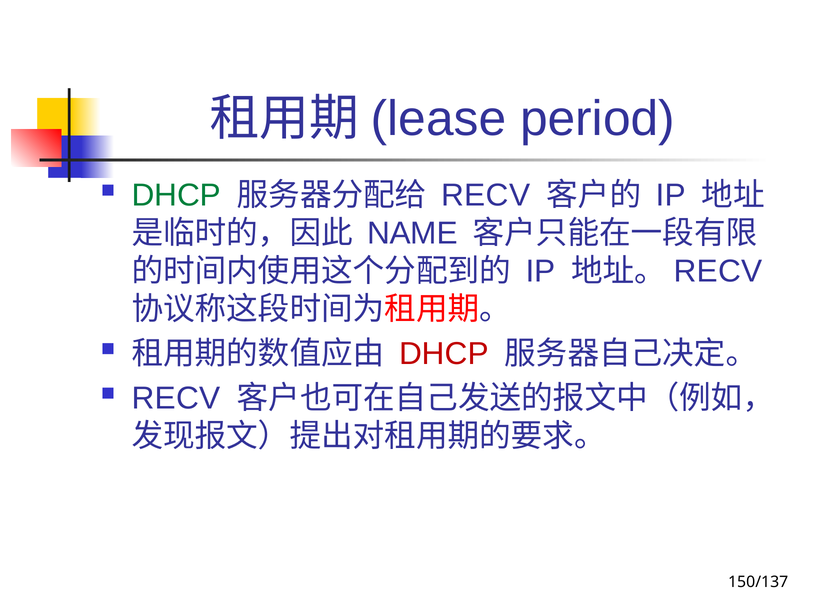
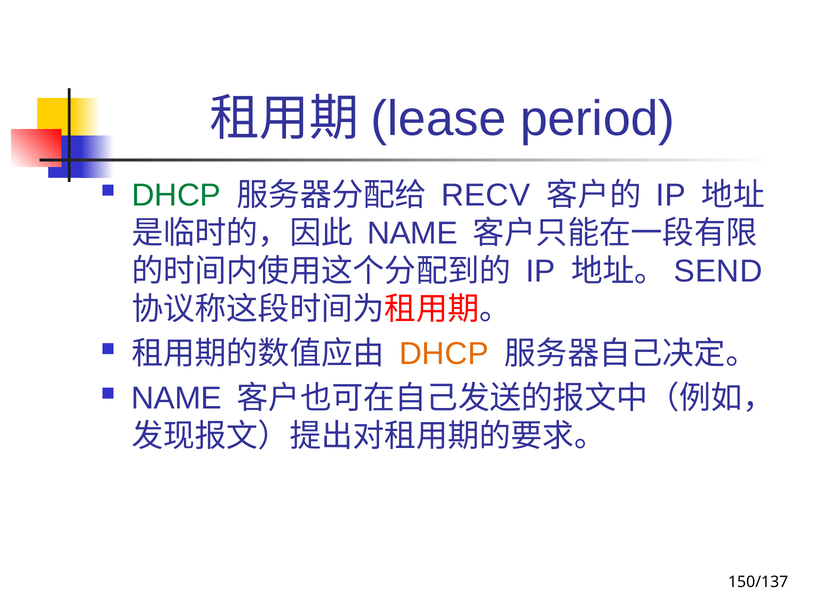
RECV: RECV -> SEND (718, 271)
DHCP colour: red -> orange (444, 353)
RECV: RECV -> NAME (176, 398)
